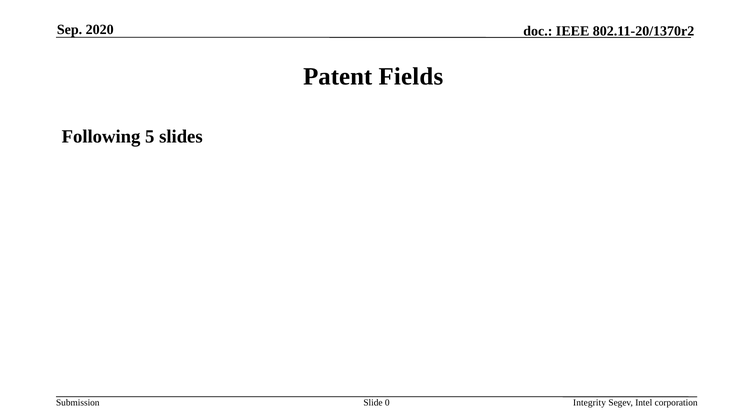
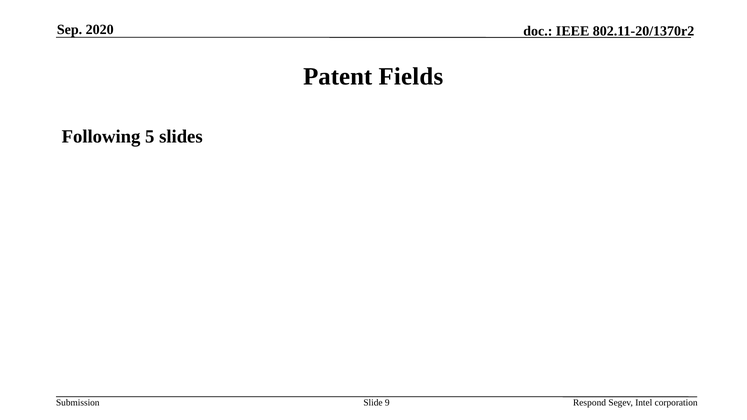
0: 0 -> 9 (387, 403)
Integrity: Integrity -> Respond (590, 403)
